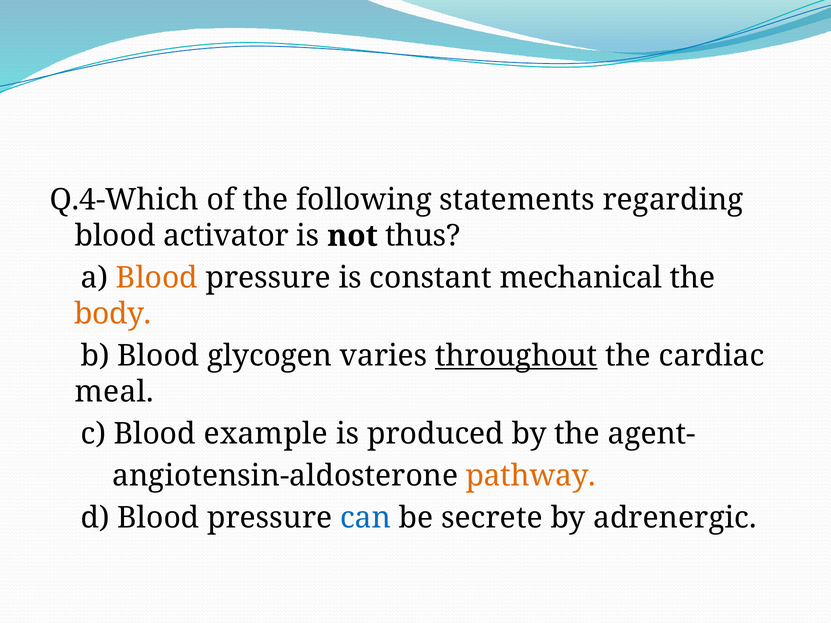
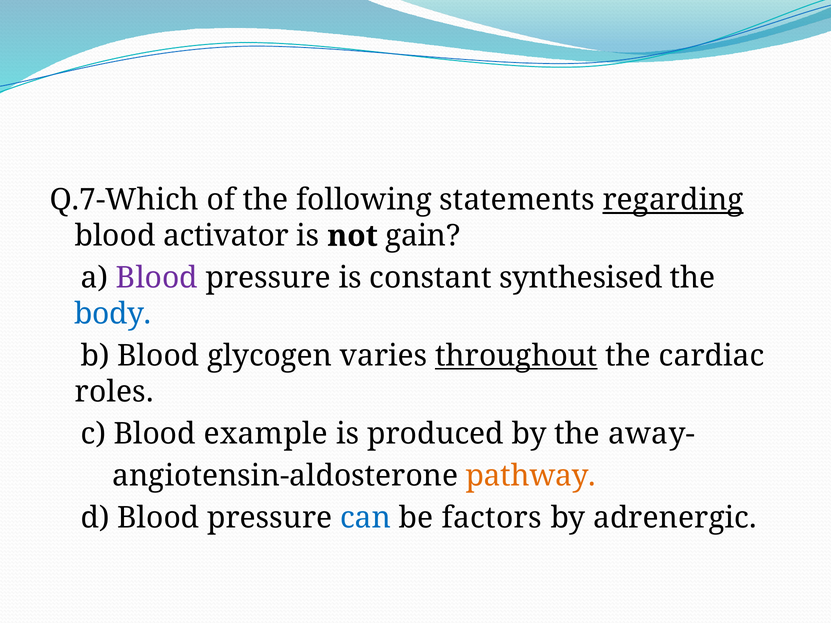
Q.4-Which: Q.4-Which -> Q.7-Which (124, 200)
regarding underline: none -> present (673, 200)
thus: thus -> gain (423, 236)
Blood colour: orange -> purple (157, 278)
mechanical: mechanical -> synthesised (581, 278)
body colour: orange -> blue (113, 314)
meal: meal -> roles (114, 392)
agent-: agent- -> away- (652, 434)
secrete: secrete -> factors (492, 518)
